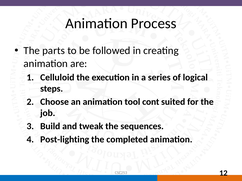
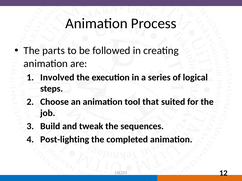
Celluloid: Celluloid -> Involved (57, 78)
cont: cont -> that (151, 102)
